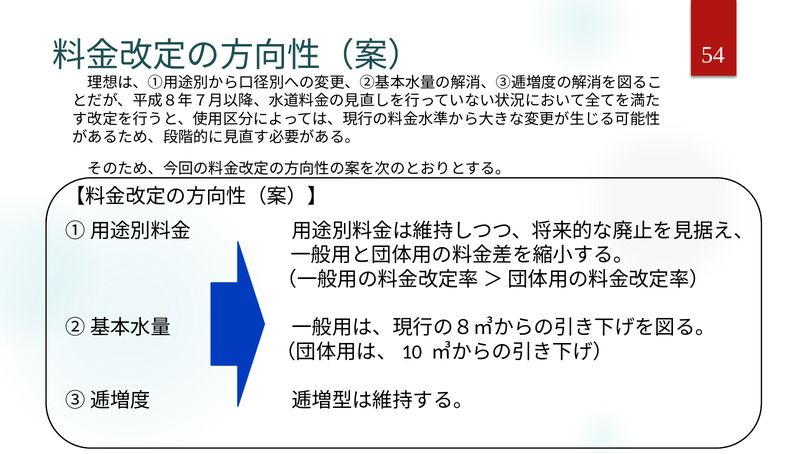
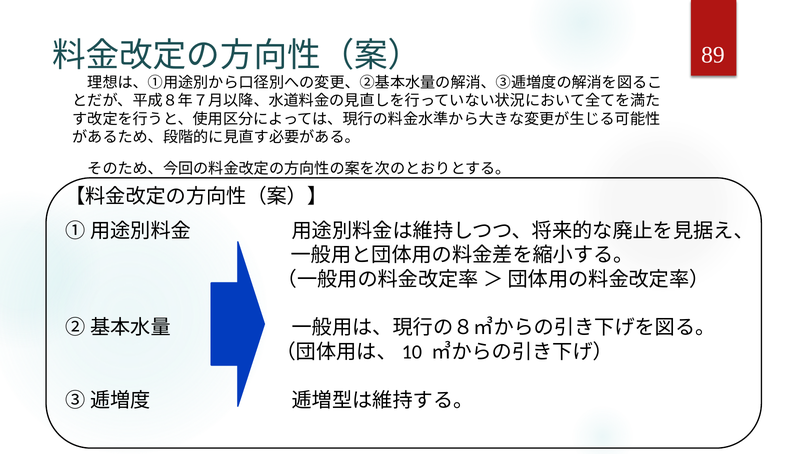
54: 54 -> 89 (713, 55)
